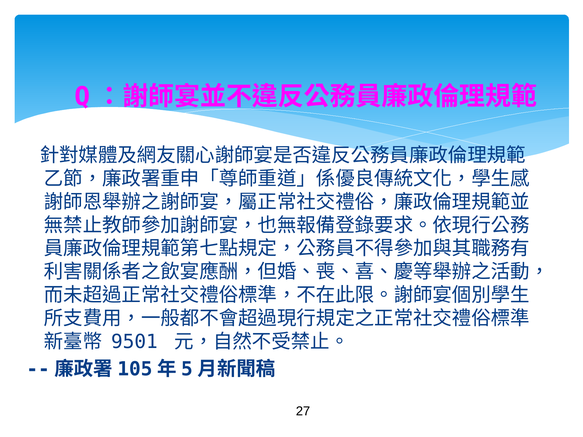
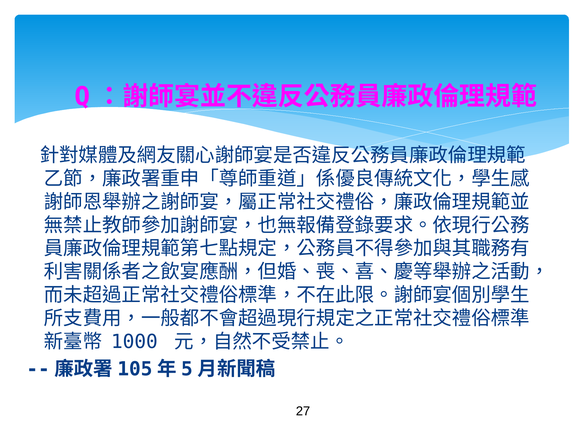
9501: 9501 -> 1000 (135, 342)
